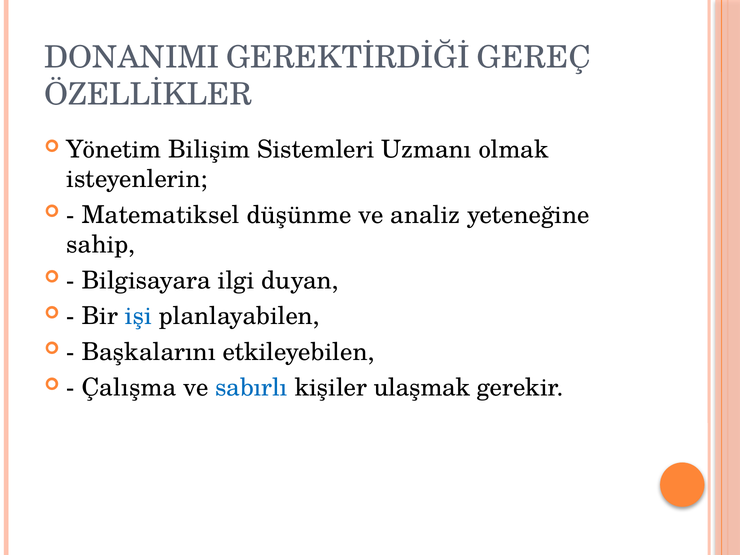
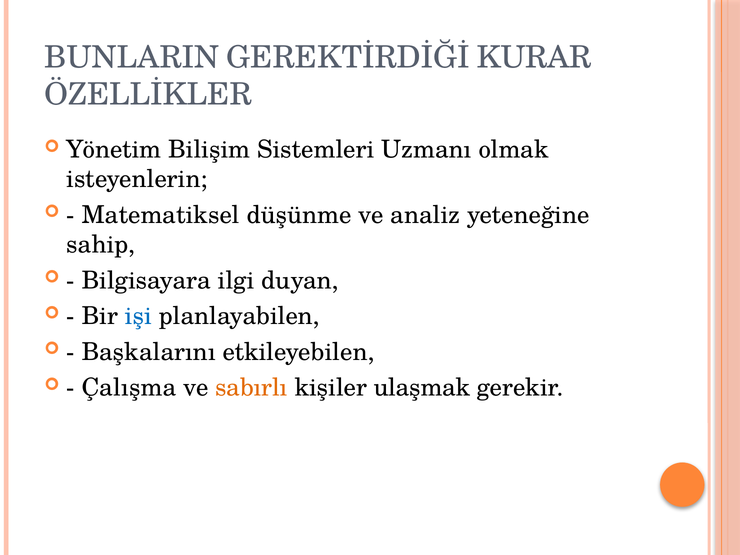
DONANIMI: DONANIMI -> BUNLARIN (132, 58)
GEREÇ: GEREÇ -> KURAR (534, 58)
sabırlı colour: blue -> orange (251, 388)
